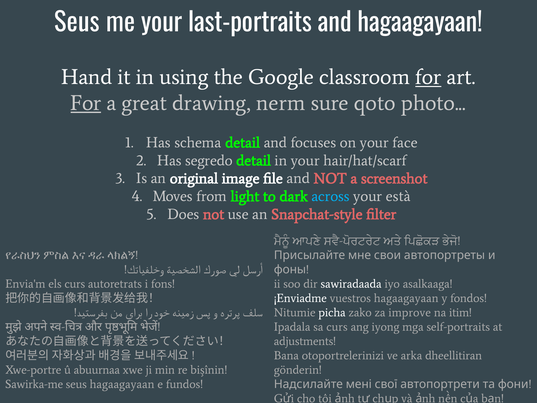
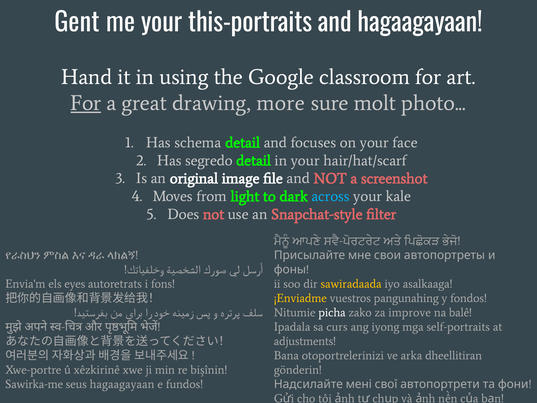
Seus: Seus -> Gent (77, 23)
last-portraits: last-portraits -> this-portraits (250, 23)
for underline: present -> none (428, 77)
nerm: nerm -> more (281, 103)
qoto: qoto -> molt (375, 103)
està: està -> kale (398, 196)
els curs: curs -> eyes (75, 284)
sawiradaada colour: white -> yellow (351, 284)
¡Enviadme colour: white -> yellow (300, 298)
vuestros hagaagayaan: hagaagayaan -> pangunahing (406, 298)
itim: itim -> balê (460, 312)
abuurnaa: abuurnaa -> xêzkirinê (97, 370)
